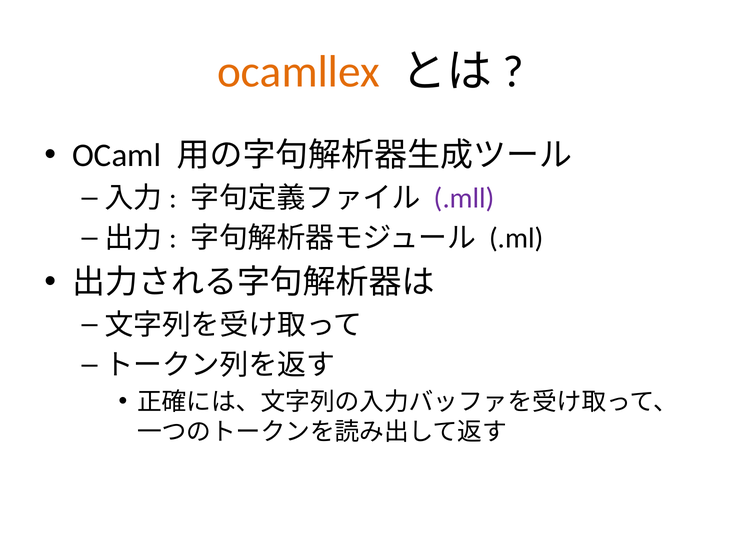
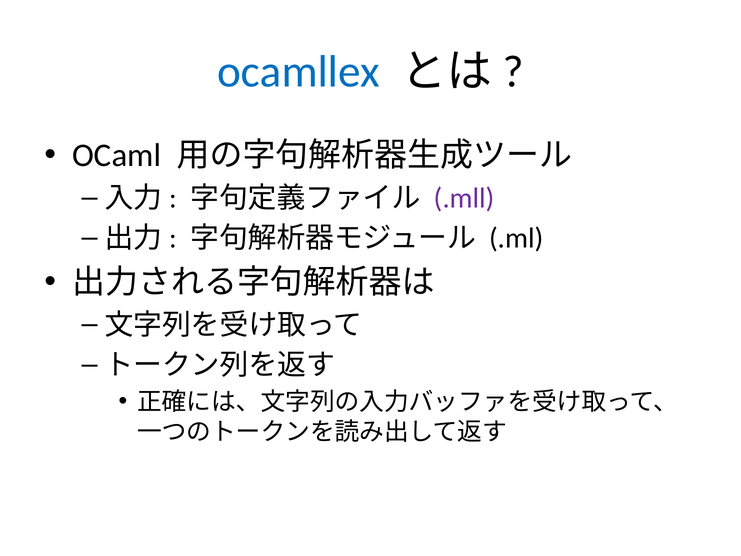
ocamllex colour: orange -> blue (299, 72)
